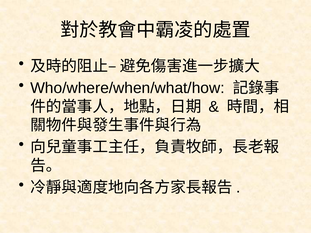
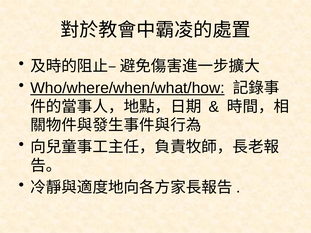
Who/where/when/what/how underline: none -> present (127, 88)
